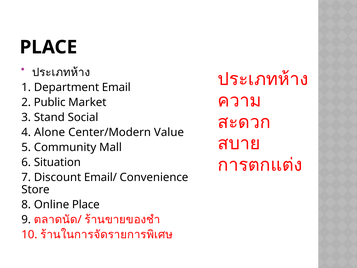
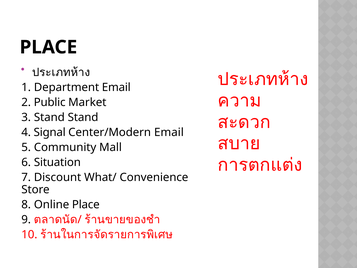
Stand Social: Social -> Stand (83, 117)
Alone: Alone -> Signal (50, 132)
Center/Modern Value: Value -> Email (169, 132)
Email/: Email/ -> What/ (100, 177)
